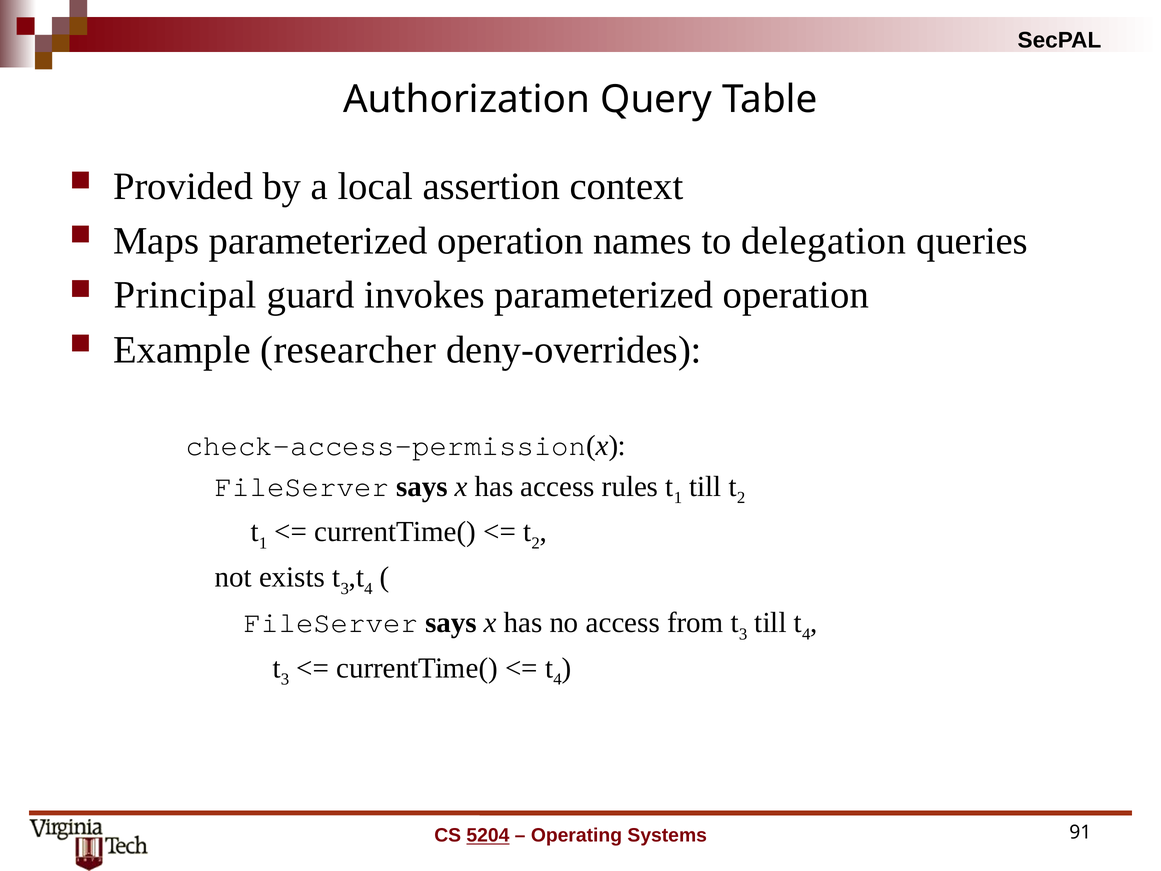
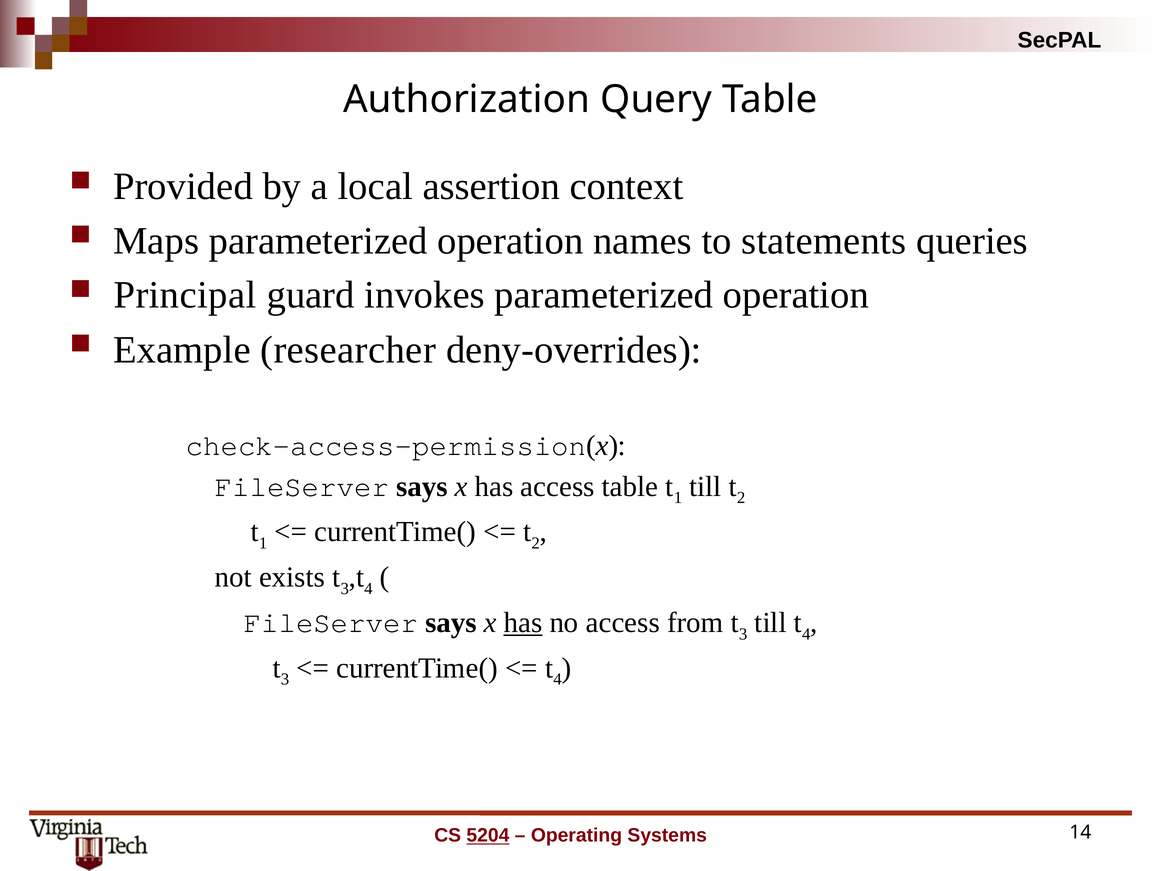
delegation: delegation -> statements (824, 241)
access rules: rules -> table (630, 486)
has underline: none -> present (523, 623)
91: 91 -> 14 (1080, 832)
